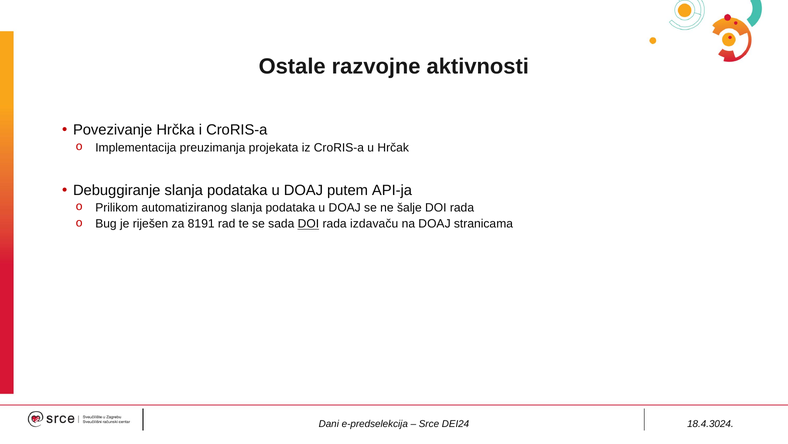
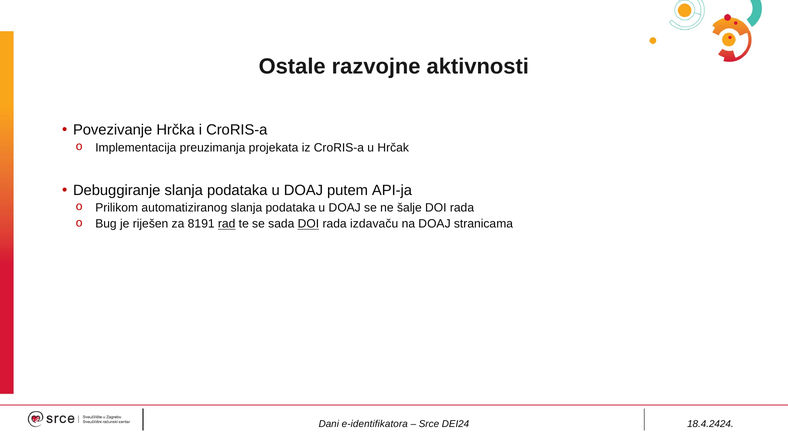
rad underline: none -> present (227, 224)
18.4.3024: 18.4.3024 -> 18.4.2424 (710, 423)
e-predselekcija: e-predselekcija -> e-identifikatora (375, 423)
